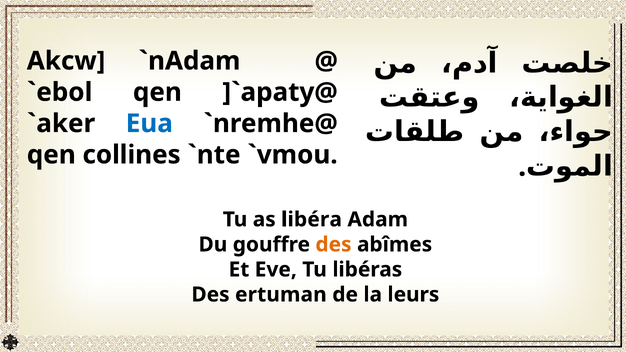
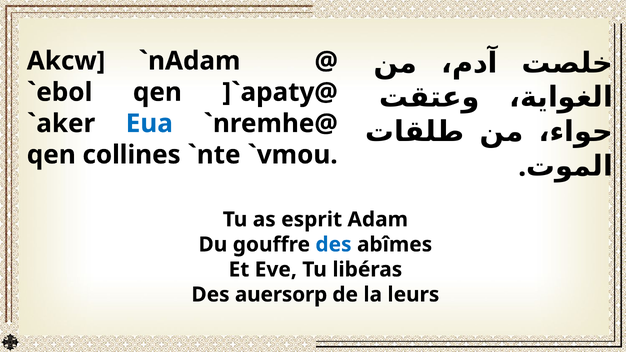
libéra: libéra -> esprit (312, 220)
des colour: orange -> blue (333, 245)
ertuman: ertuman -> auersorp (281, 295)
